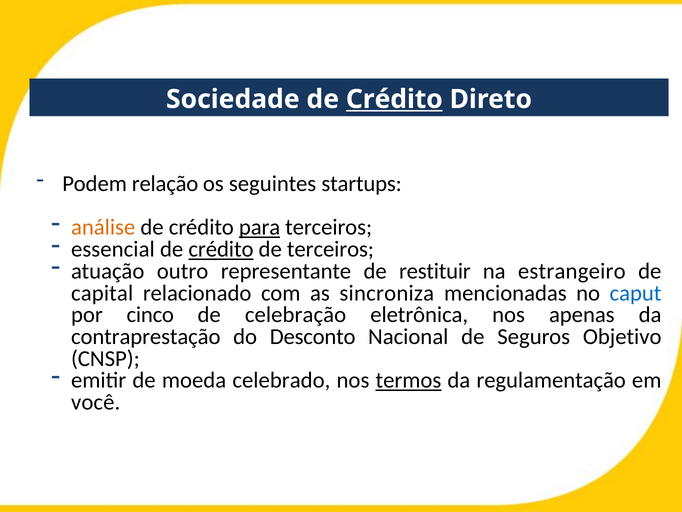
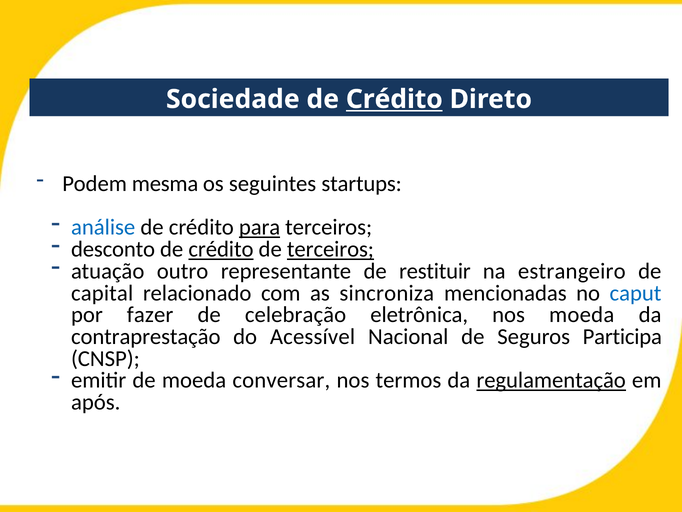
relação: relação -> mesma (165, 184)
análise colour: orange -> blue (103, 227)
essencial: essencial -> desconto (113, 249)
terceiros underline: none -> present (330, 249)
cinco: cinco -> fazer (150, 315)
nos apenas: apenas -> moeda (582, 315)
Desconto: Desconto -> Acessível (313, 336)
Objetivo: Objetivo -> Participa (622, 336)
celebrado: celebrado -> conversar (281, 380)
termos underline: present -> none (408, 380)
regulamentação underline: none -> present (551, 380)
você: você -> após (96, 402)
